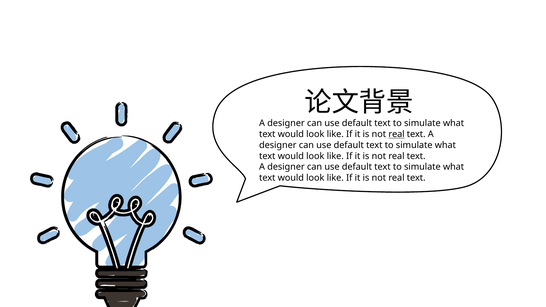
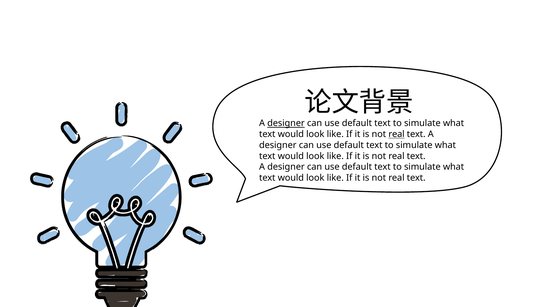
designer underline: none -> present (286, 123)
